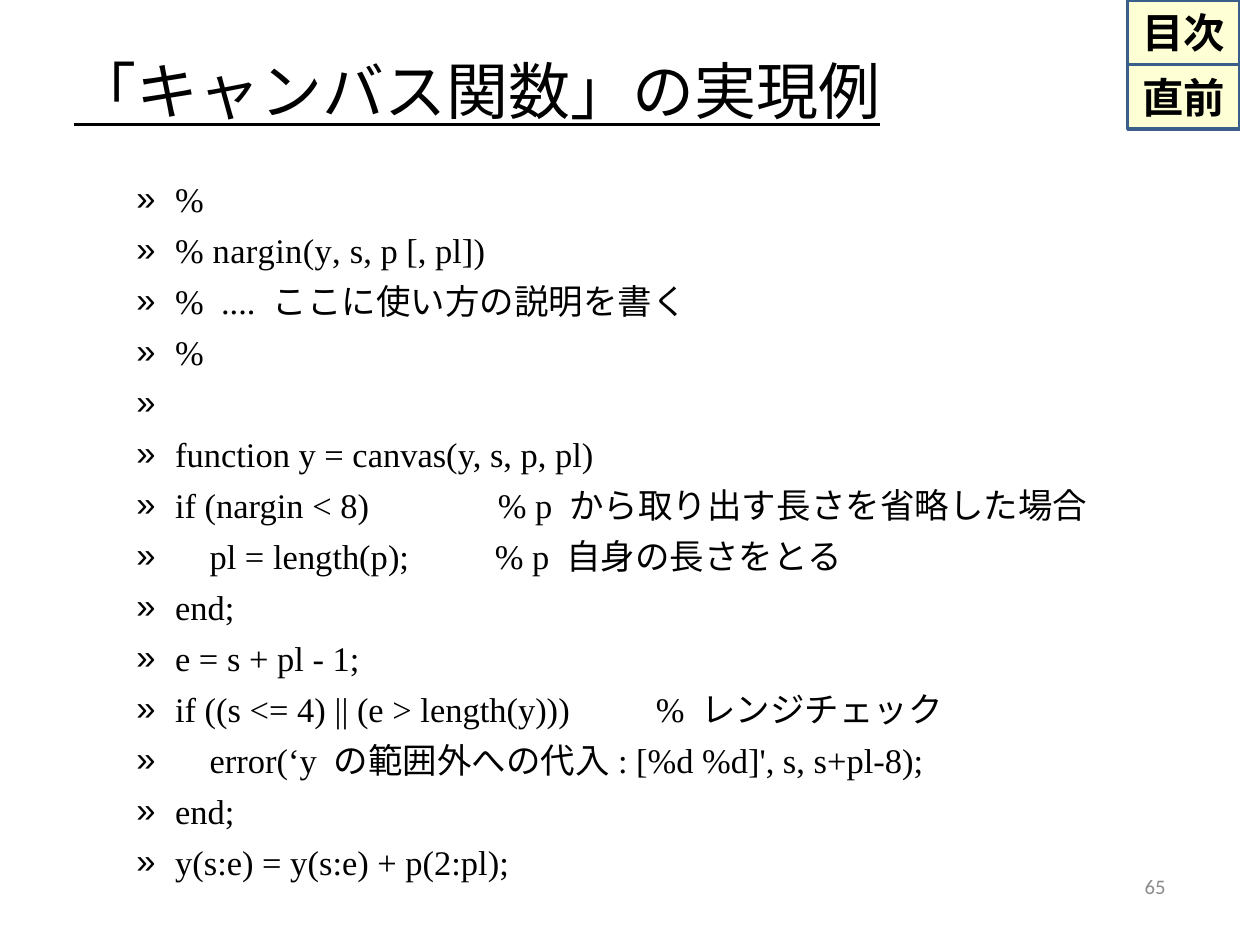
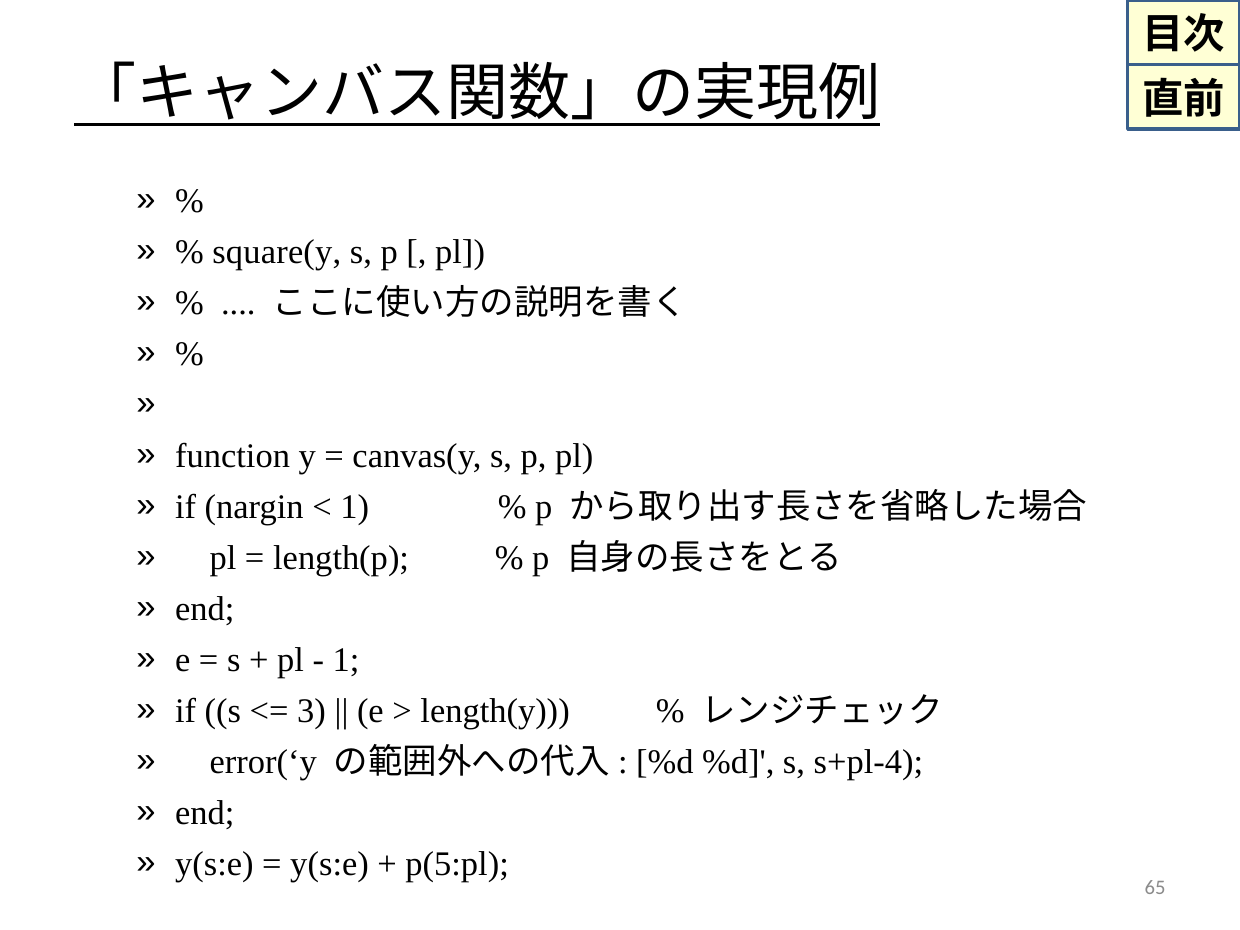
nargin(y: nargin(y -> square(y (277, 252)
8: 8 -> 1 (355, 507)
4: 4 -> 3 (312, 711)
s+pl-8: s+pl-8 -> s+pl-4 (868, 763)
p(2:pl: p(2:pl -> p(5:pl (457, 865)
